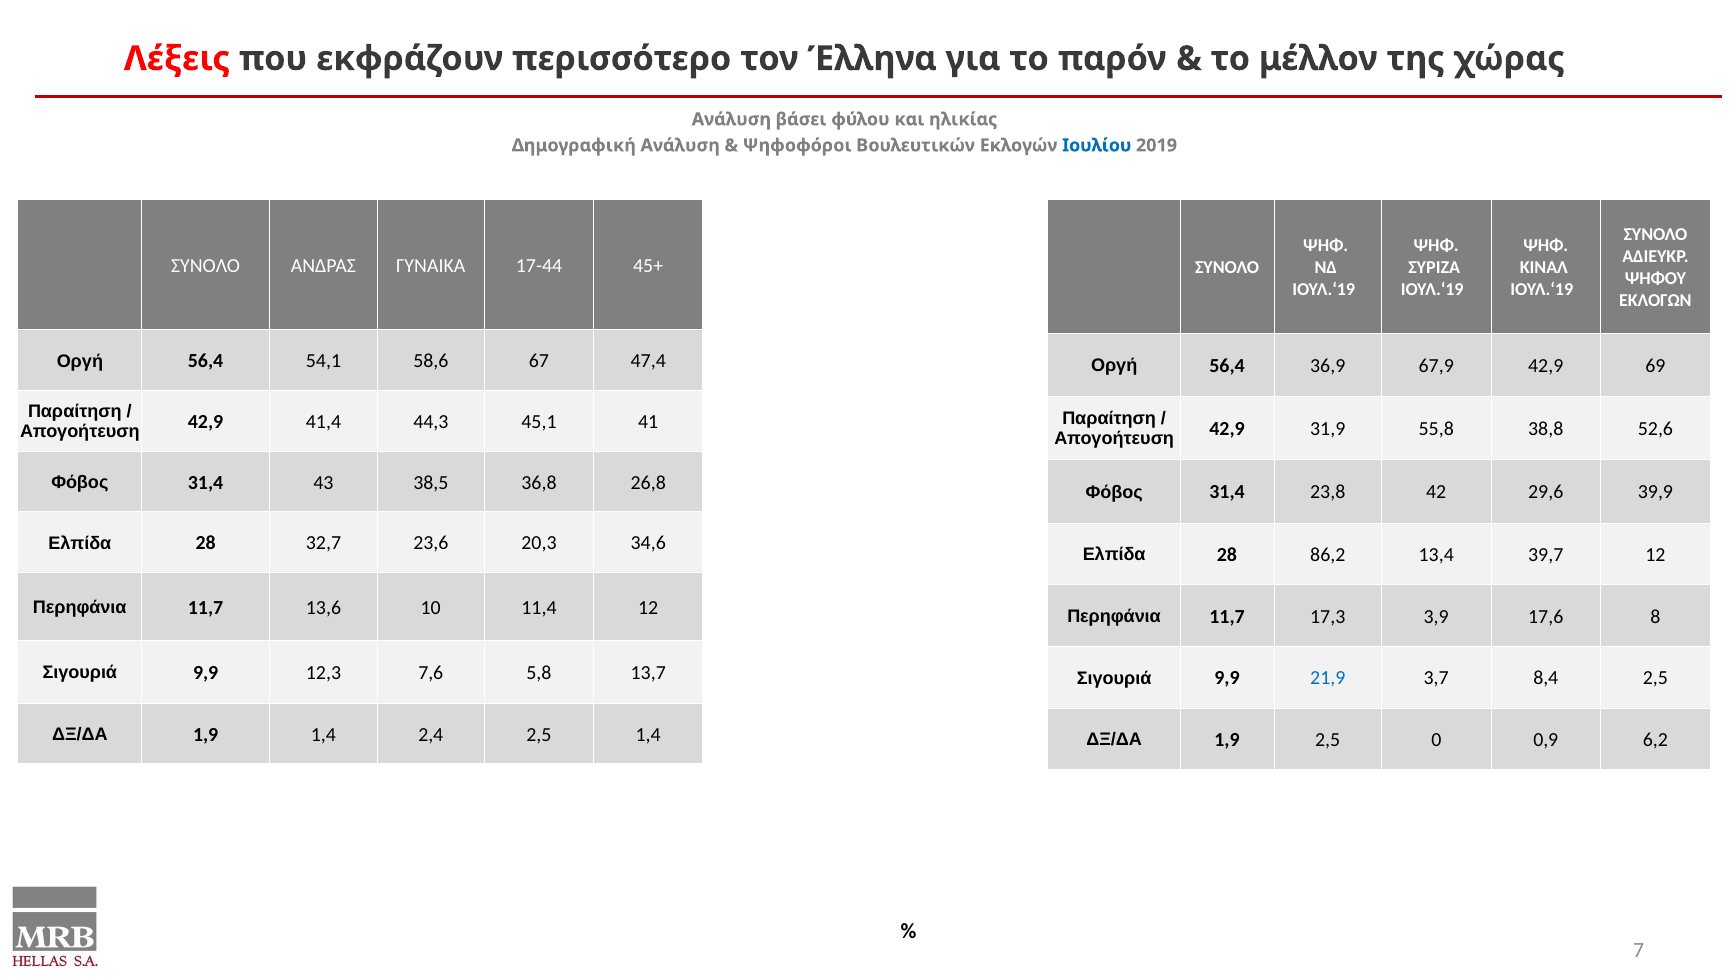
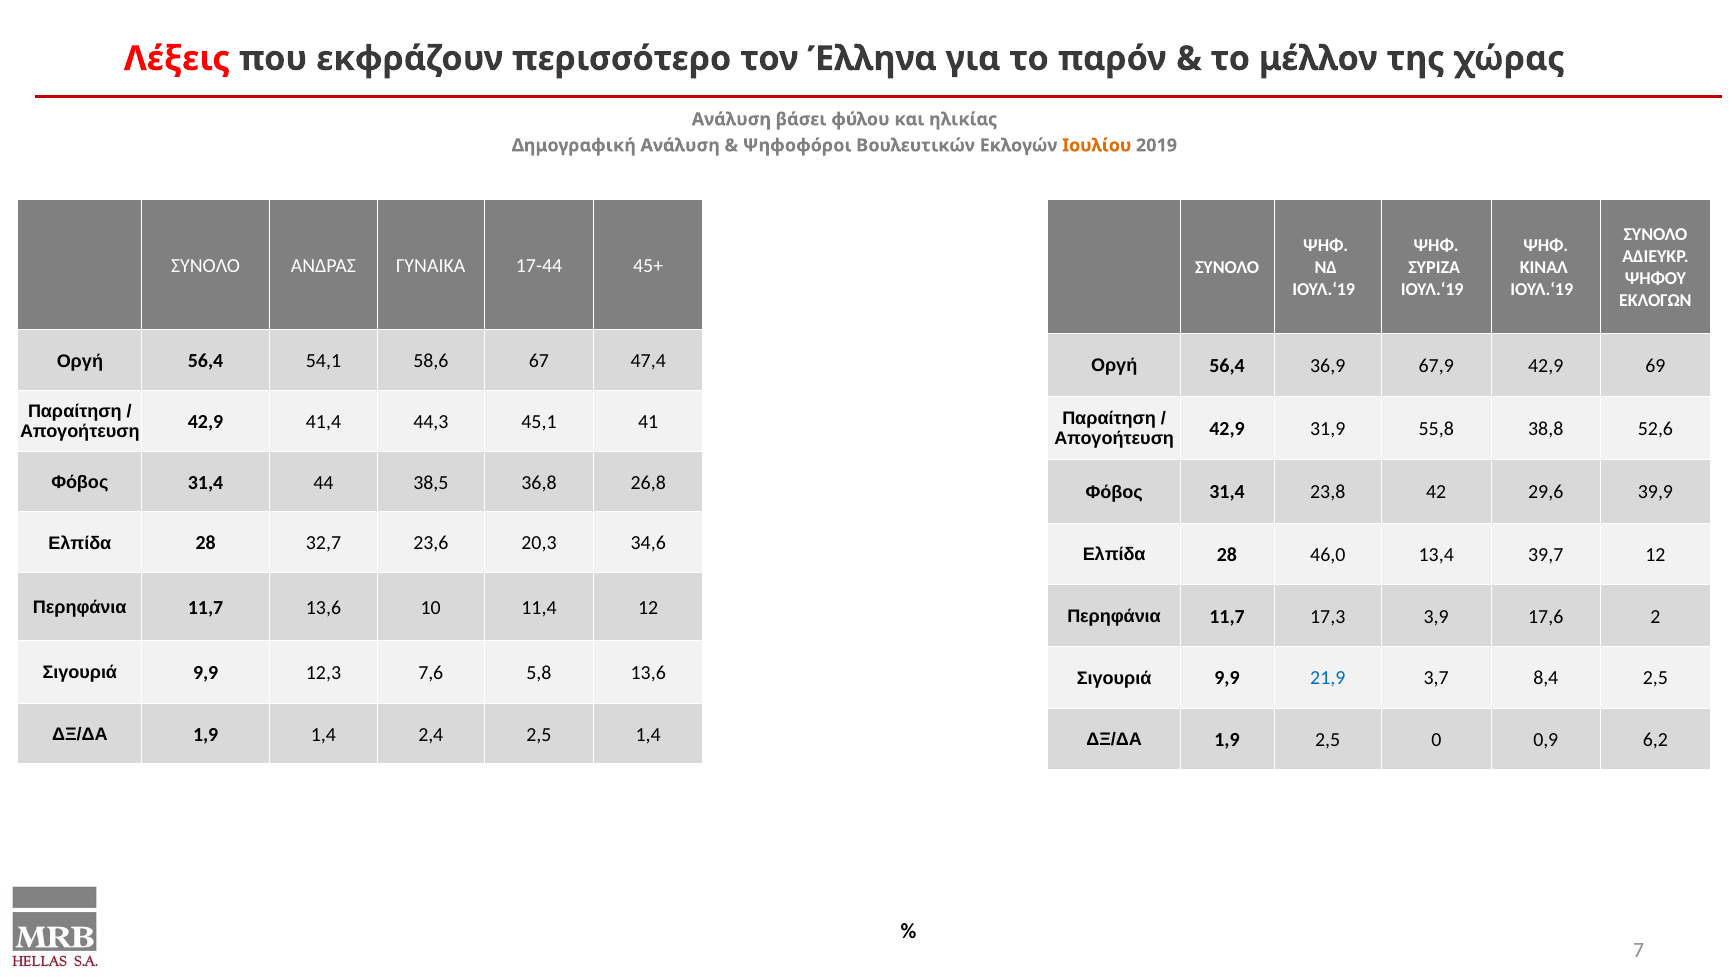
Ιουλίου colour: blue -> orange (1097, 145)
43: 43 -> 44 (323, 482)
86,2: 86,2 -> 46,0 (1328, 555)
8: 8 -> 2 (1655, 616)
5,8 13,7: 13,7 -> 13,6 (648, 673)
